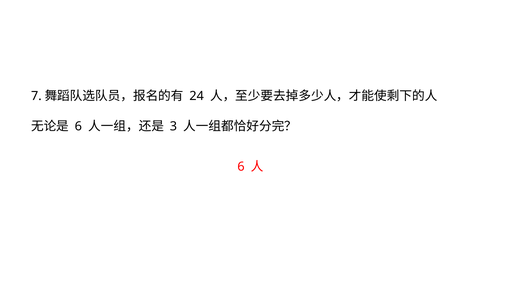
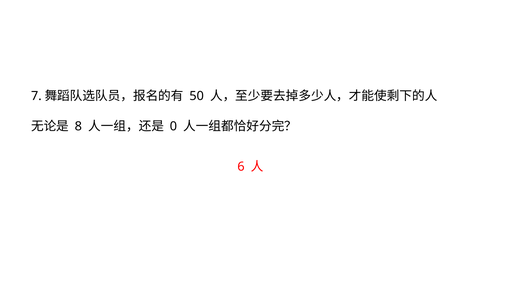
24: 24 -> 50 (197, 96)
6: 6 -> 8 (78, 126)
3: 3 -> 0 (173, 126)
